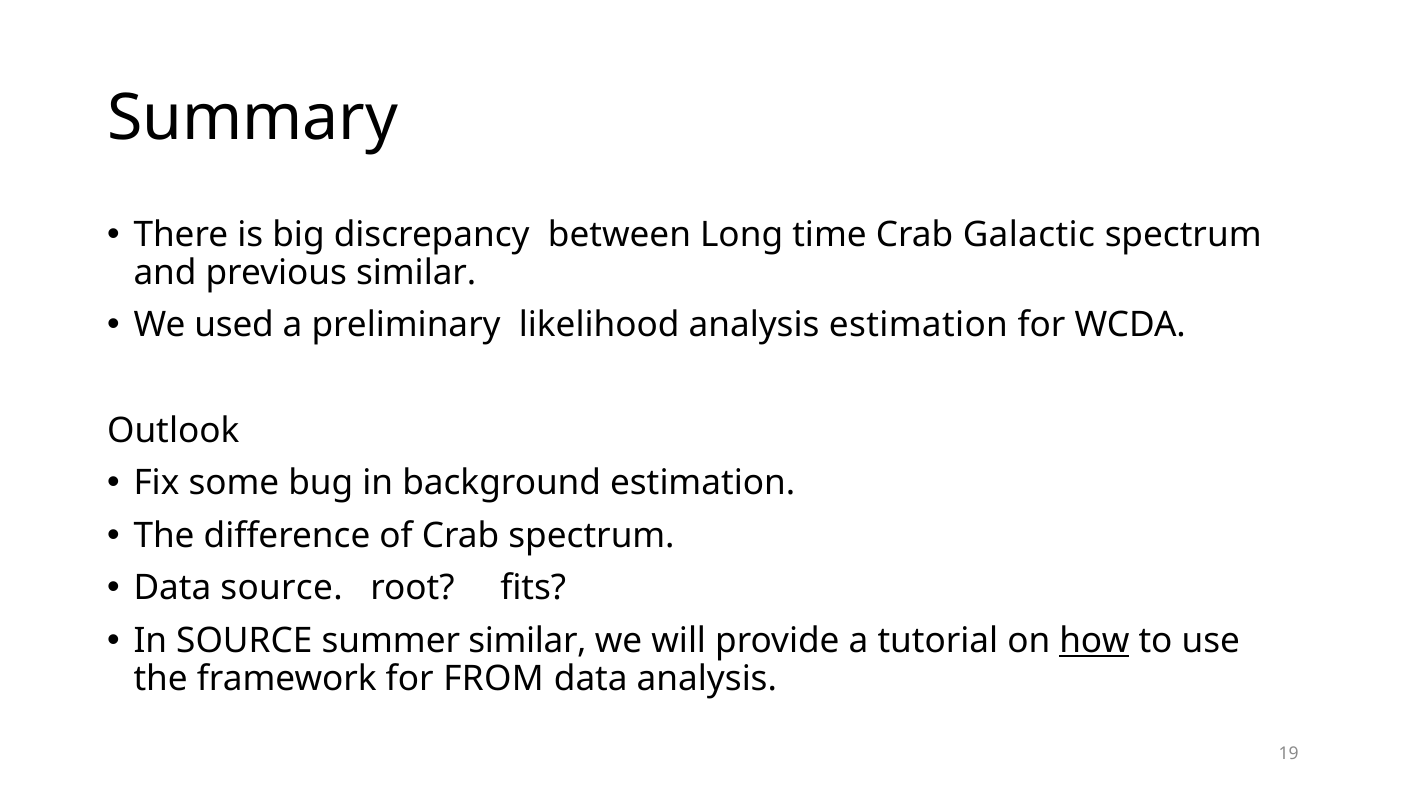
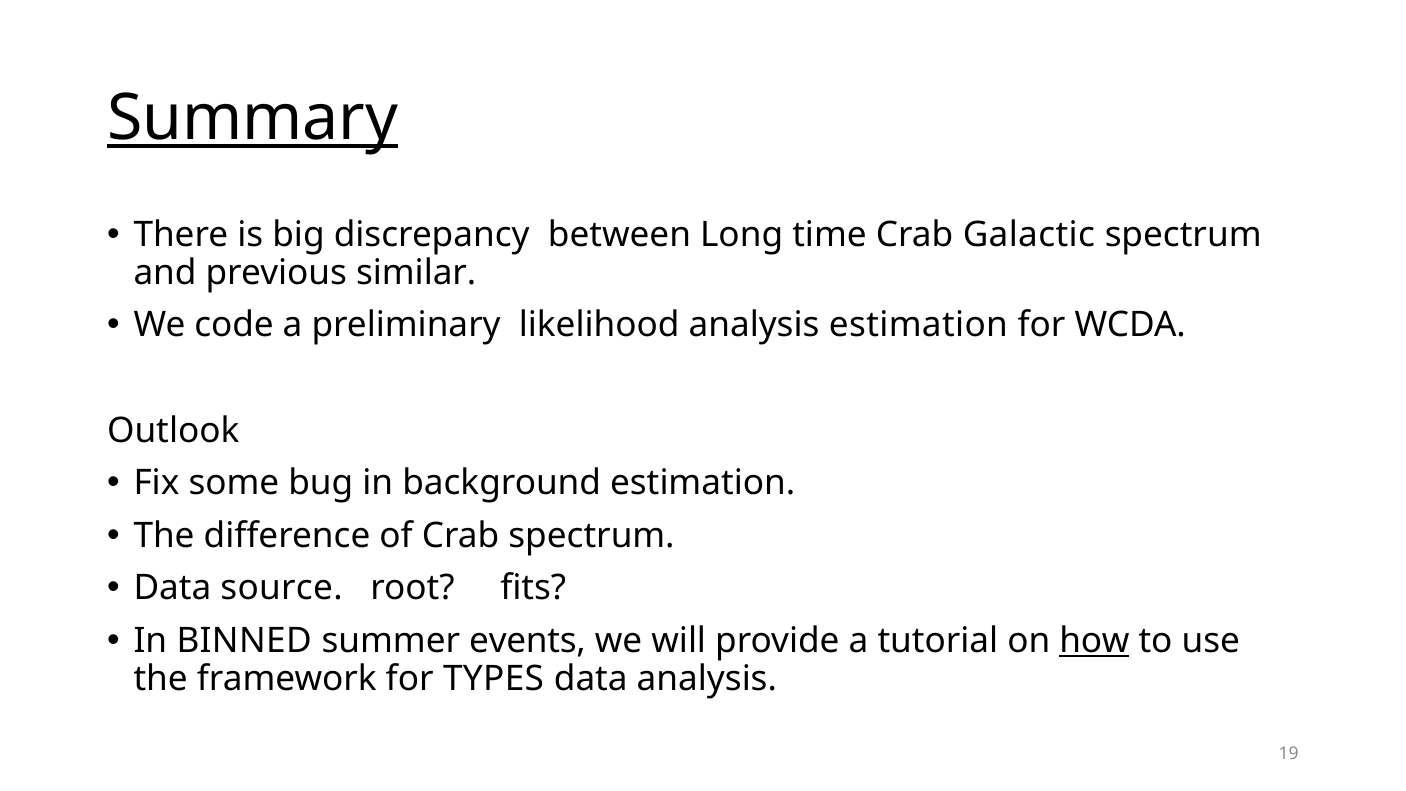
Summary underline: none -> present (253, 118)
used: used -> code (234, 325)
In SOURCE: SOURCE -> BINNED (244, 641)
summer similar: similar -> events (528, 641)
FROM: FROM -> TYPES (494, 679)
